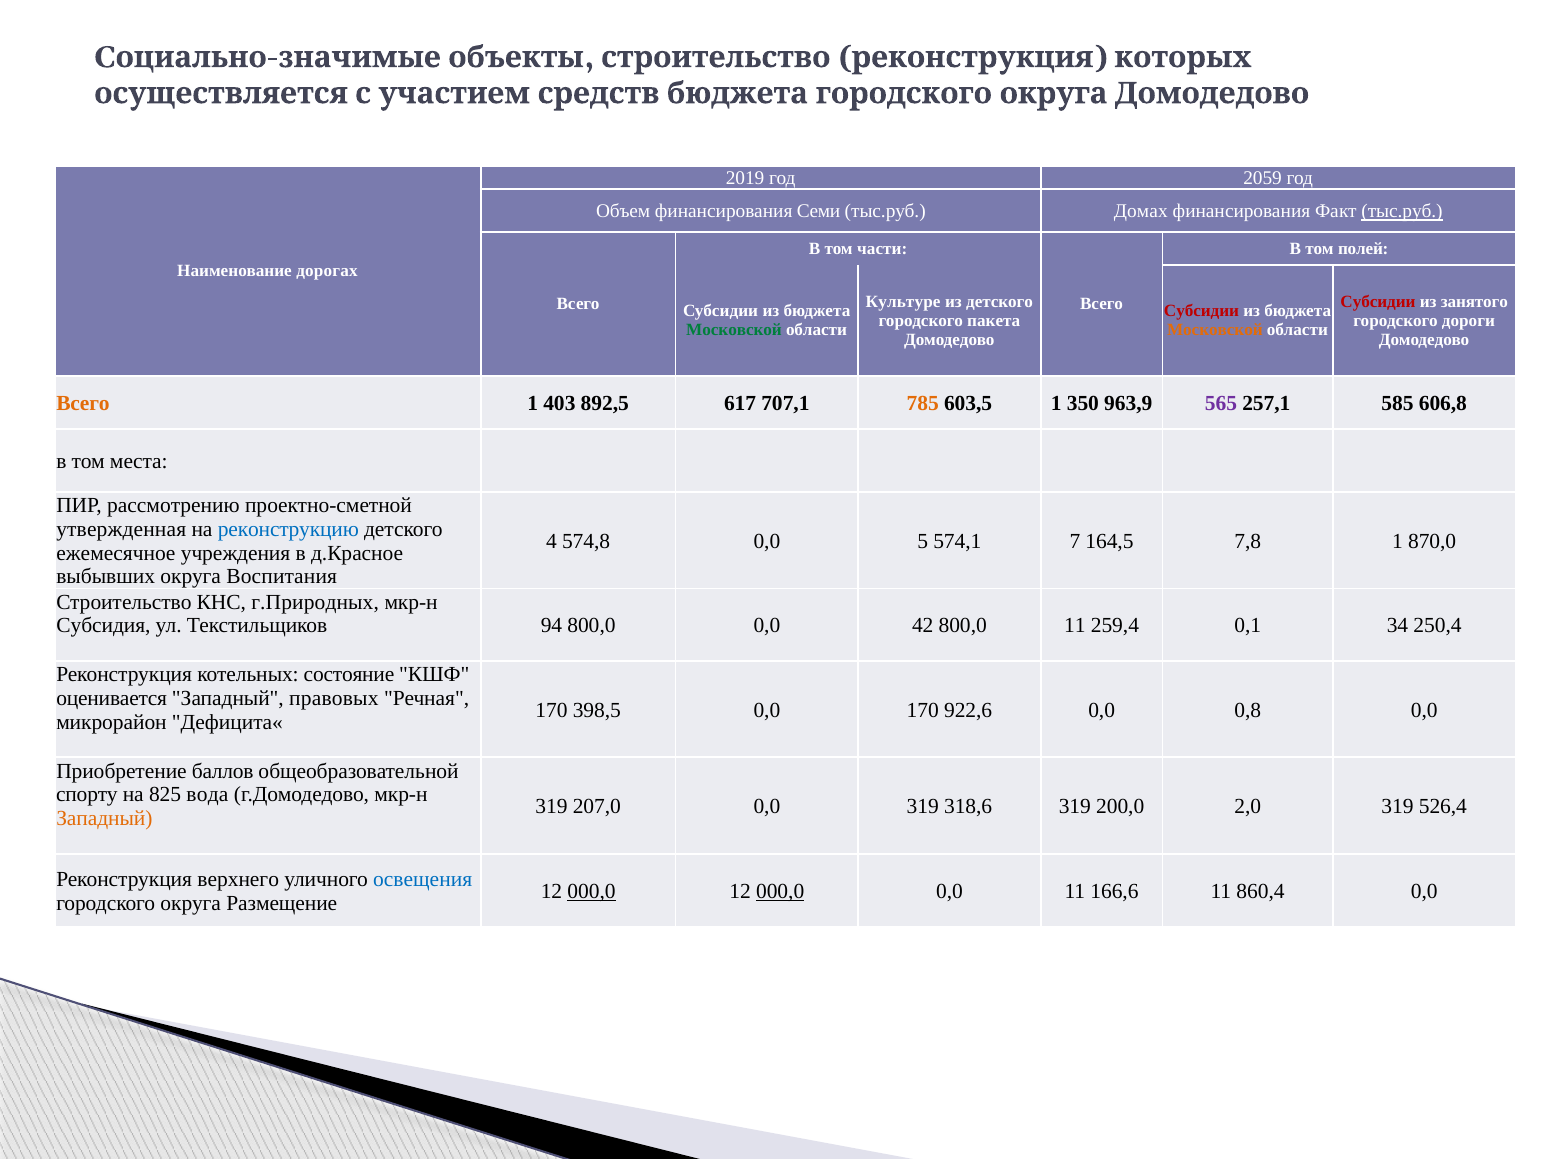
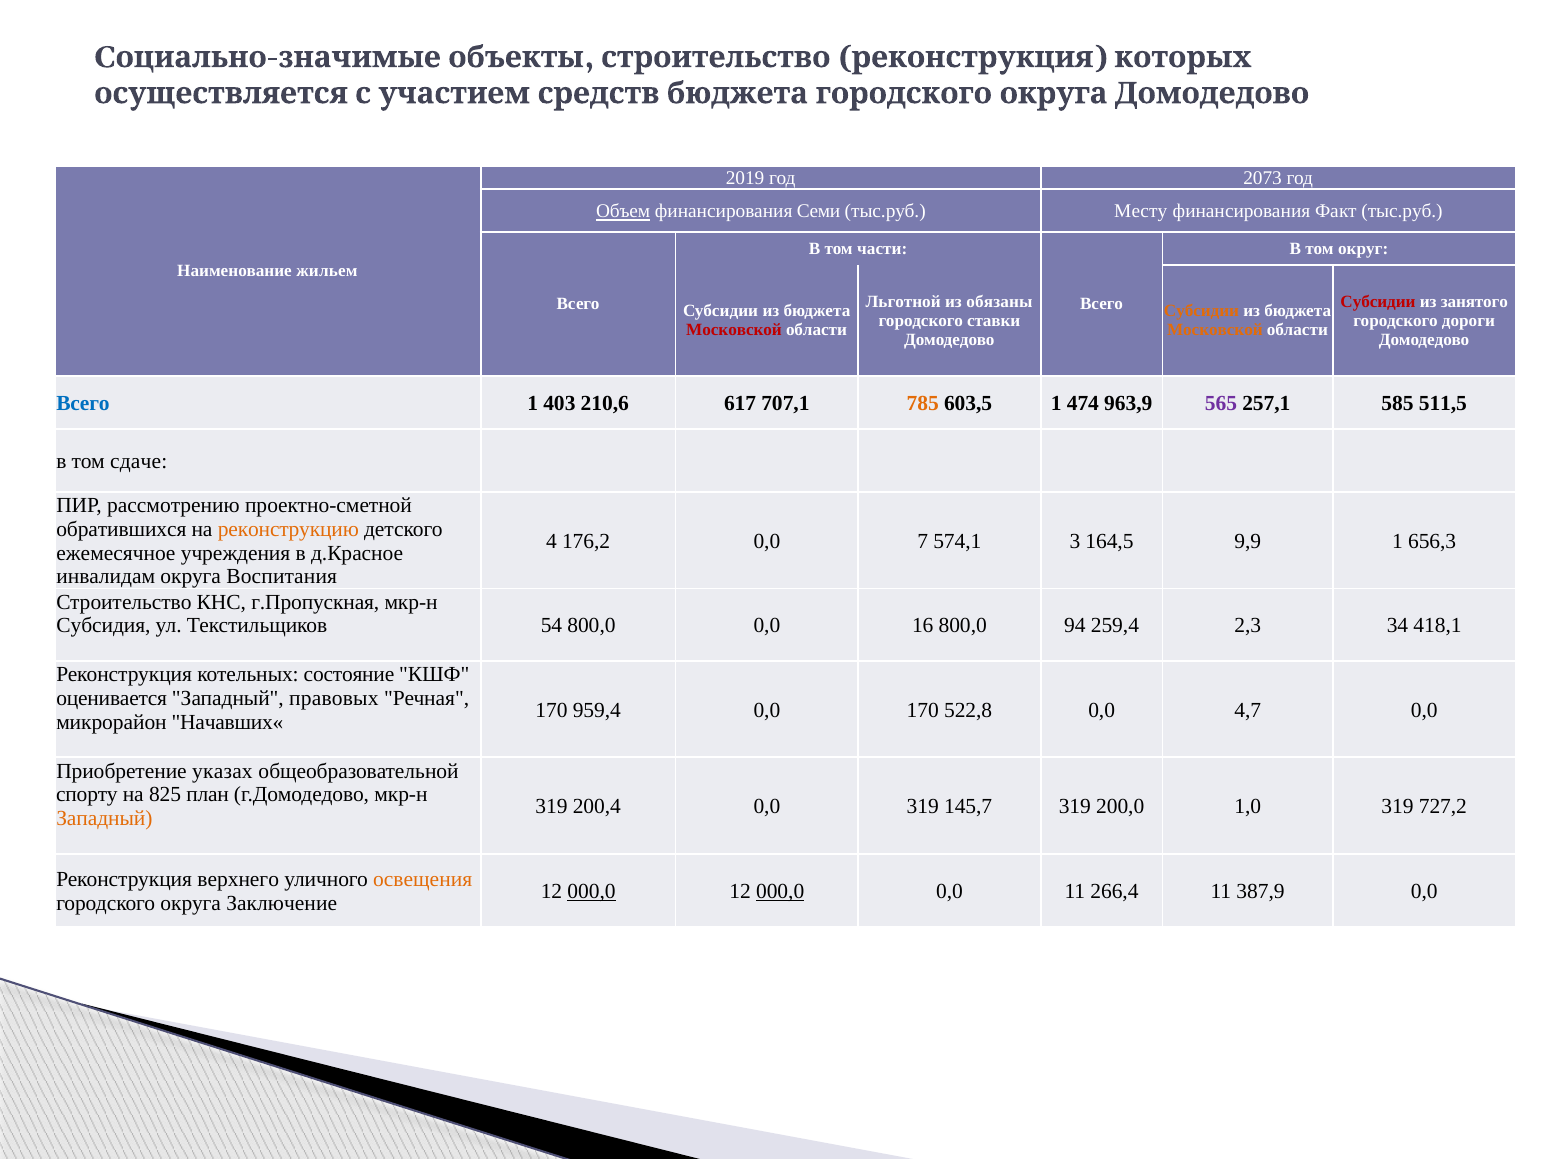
2059: 2059 -> 2073 (1263, 178)
Объем underline: none -> present (623, 212)
Домах: Домах -> Месту (1141, 212)
тыс.руб underline: present -> none (1402, 212)
полей: полей -> округ (1363, 249)
дорогах: дорогах -> жильем (327, 271)
Культуре: Культуре -> Льготной (903, 302)
из детского: детского -> обязаны (1000, 302)
Субсидии colour: red -> orange (1201, 311)
пакета: пакета -> ставки (994, 321)
Московской colour: green -> red (734, 330)
Всего colour: orange -> blue (83, 403)
892,5: 892,5 -> 210,6 (605, 403)
350: 350 -> 474 (1083, 403)
606,8: 606,8 -> 511,5 (1443, 403)
места: места -> сдаче (139, 461)
утвержденная: утвержденная -> обратившихся (121, 530)
реконструкцию colour: blue -> orange (288, 530)
574,8: 574,8 -> 176,2 (586, 541)
5: 5 -> 7 (923, 541)
7: 7 -> 3 (1075, 541)
7,8: 7,8 -> 9,9 (1248, 541)
870,0: 870,0 -> 656,3 (1432, 541)
выбывших: выбывших -> инвалидам (106, 577)
г.Природных: г.Природных -> г.Пропускная (315, 602)
94: 94 -> 54 (552, 626)
42: 42 -> 16 (923, 626)
800,0 11: 11 -> 94 (1075, 626)
0,1: 0,1 -> 2,3 (1248, 626)
250,4: 250,4 -> 418,1 (1438, 626)
398,5: 398,5 -> 959,4 (597, 710)
922,6: 922,6 -> 522,8 (968, 710)
0,8: 0,8 -> 4,7 (1248, 710)
Дефицита«: Дефицита« -> Начавших« (228, 722)
баллов: баллов -> указах (222, 771)
вода: вода -> план (208, 795)
207,0: 207,0 -> 200,4 (597, 807)
318,6: 318,6 -> 145,7 (968, 807)
2,0: 2,0 -> 1,0 (1248, 807)
526,4: 526,4 -> 727,2 (1443, 807)
освещения colour: blue -> orange (423, 880)
166,6: 166,6 -> 266,4 (1114, 891)
860,4: 860,4 -> 387,9 (1261, 891)
Размещение: Размещение -> Заключение (282, 903)
